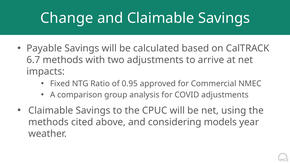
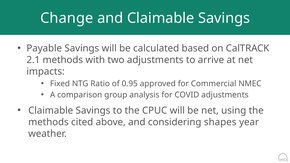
6.7: 6.7 -> 2.1 (33, 60)
models: models -> shapes (220, 122)
